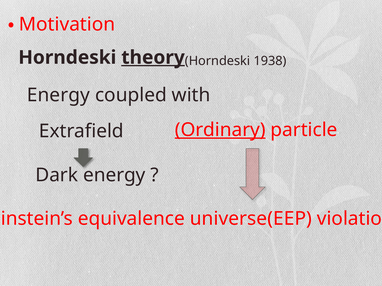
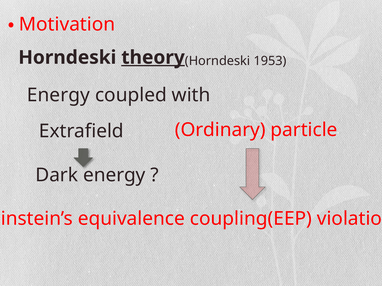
1938: 1938 -> 1953 (270, 61)
Ordinary underline: present -> none (220, 130)
universe(EEP: universe(EEP -> coupling(EEP (251, 219)
